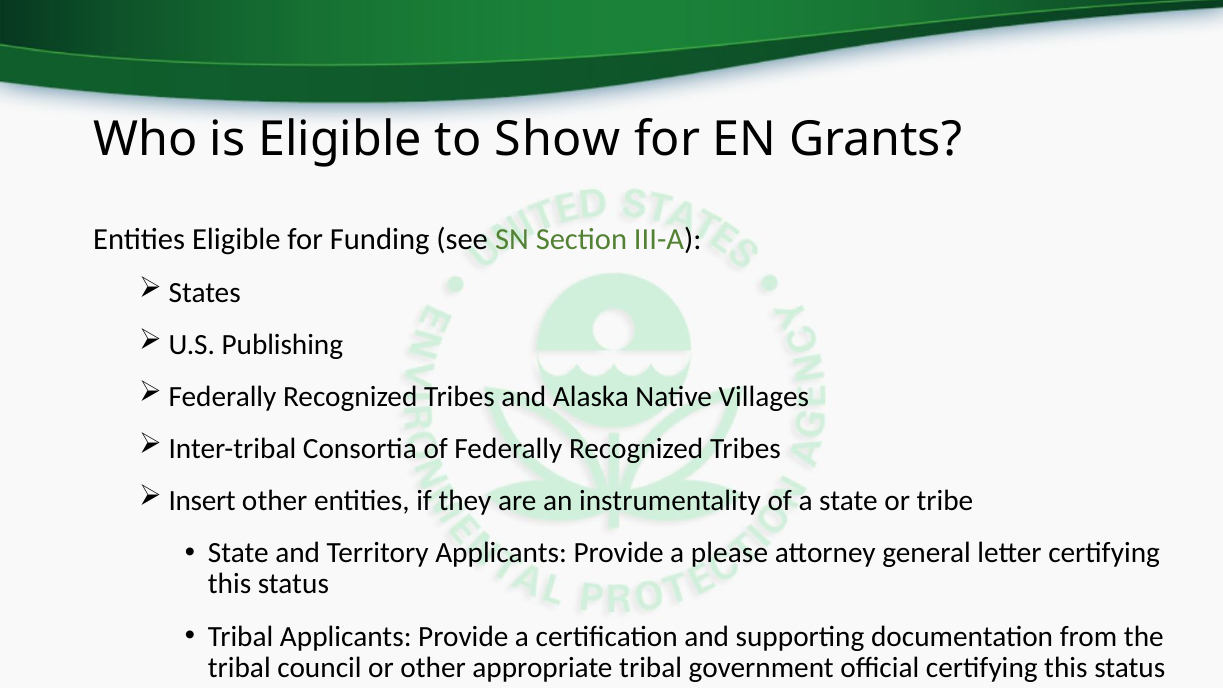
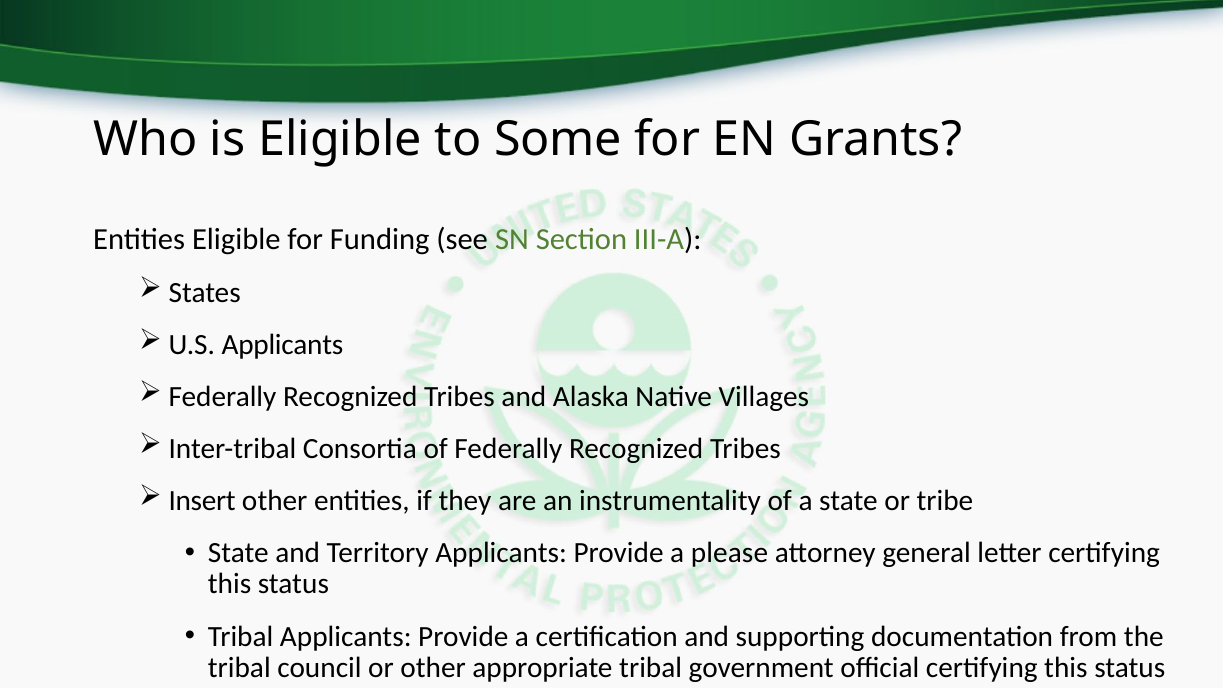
Show: Show -> Some (558, 139)
U.S Publishing: Publishing -> Applicants (282, 344)
